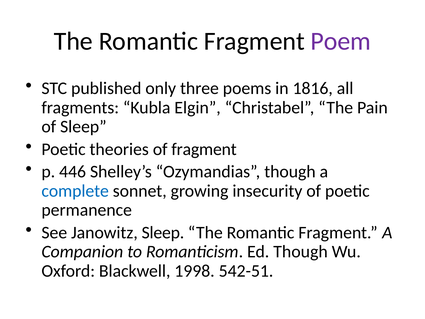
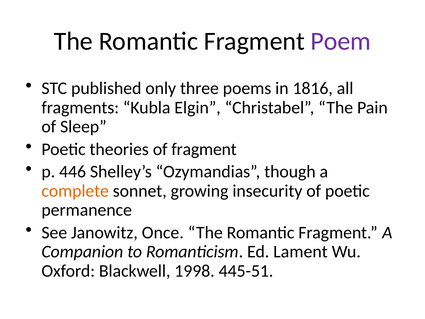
complete colour: blue -> orange (75, 191)
Janowitz Sleep: Sleep -> Once (163, 232)
Ed Though: Though -> Lament (301, 252)
542-51: 542-51 -> 445-51 (246, 271)
